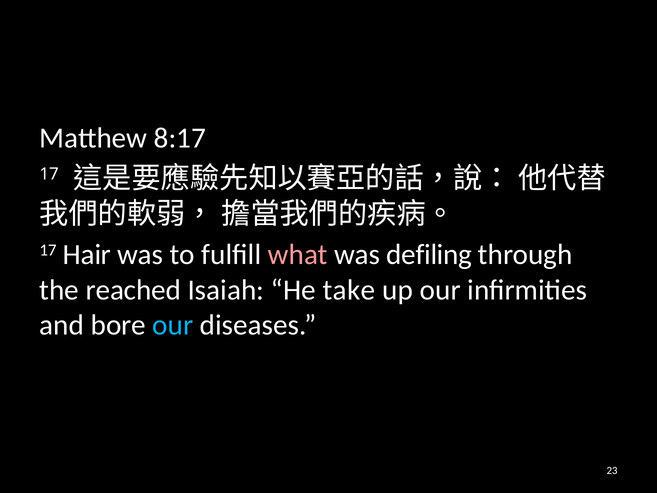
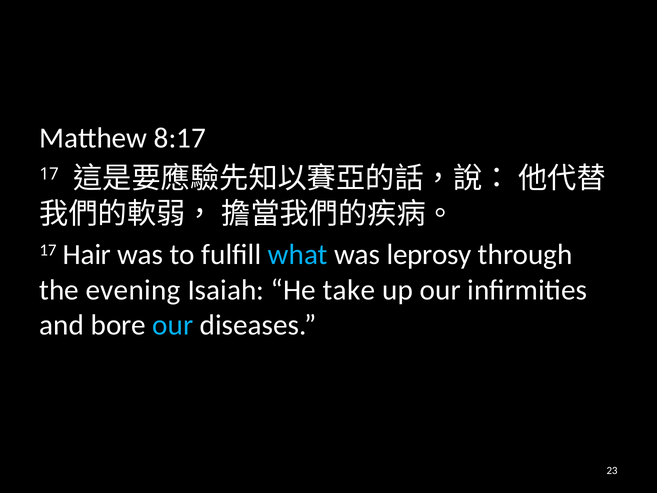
what colour: pink -> light blue (298, 255)
defiling: defiling -> leprosy (429, 255)
reached: reached -> evening (133, 290)
